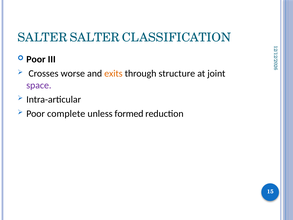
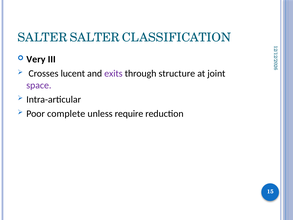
Poor: Poor -> Very (36, 59)
worse: worse -> lucent (73, 73)
exits colour: orange -> purple (113, 73)
formed: formed -> require (129, 114)
